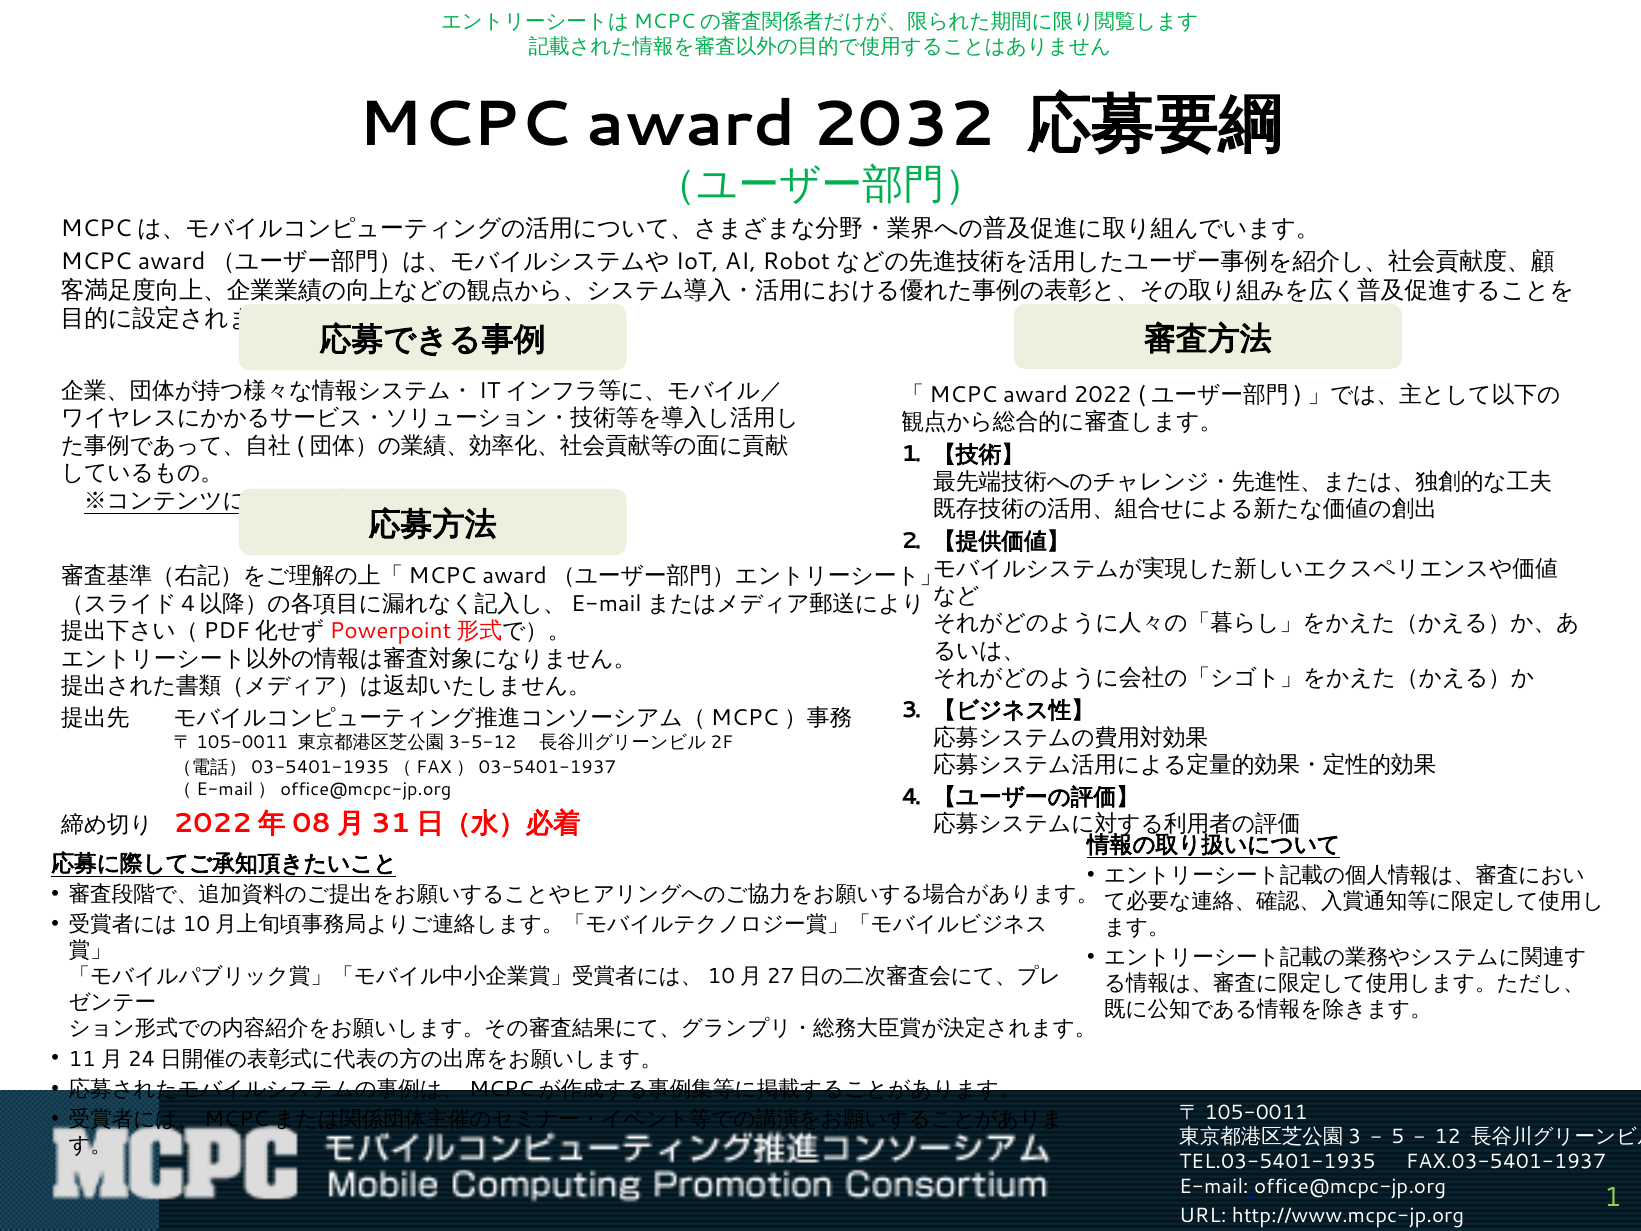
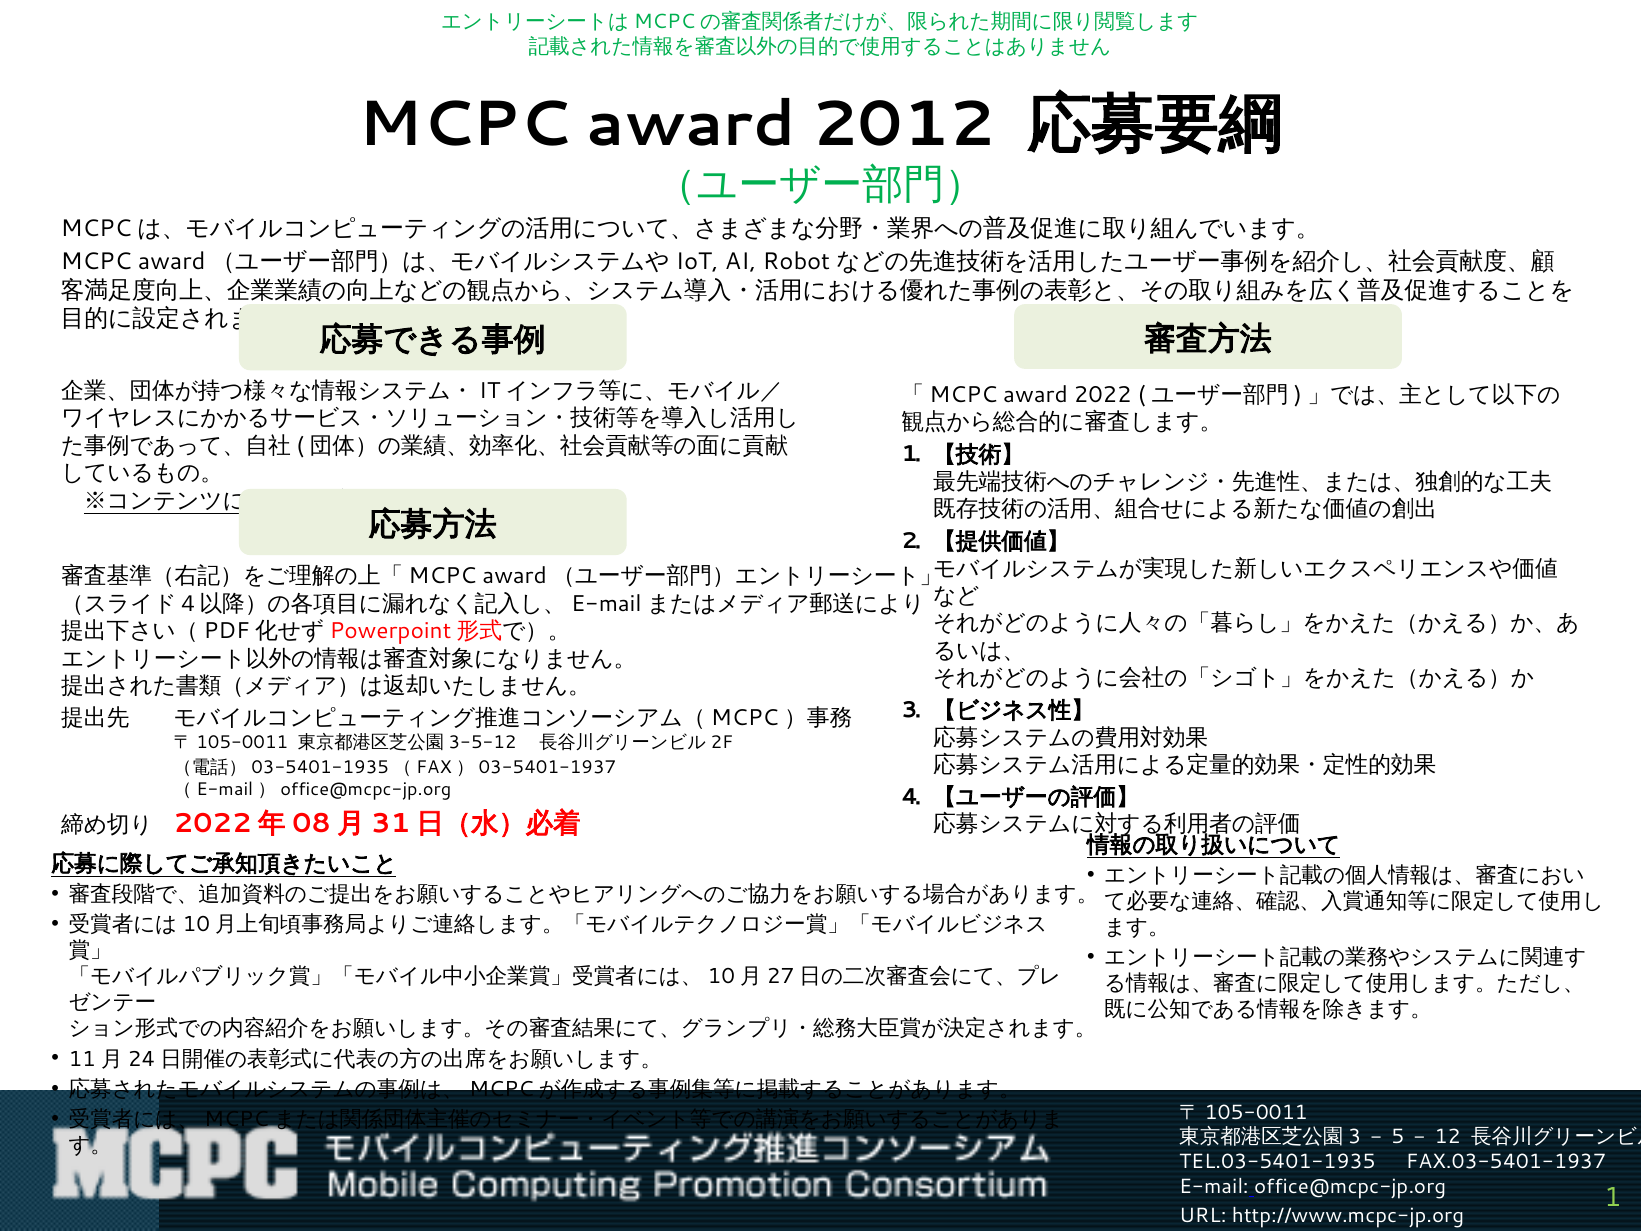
2032: 2032 -> 2012 (903, 124)
